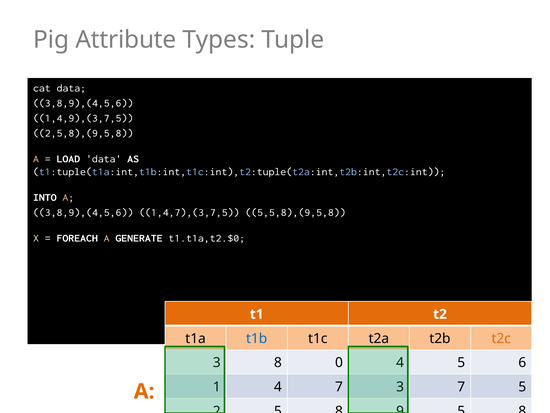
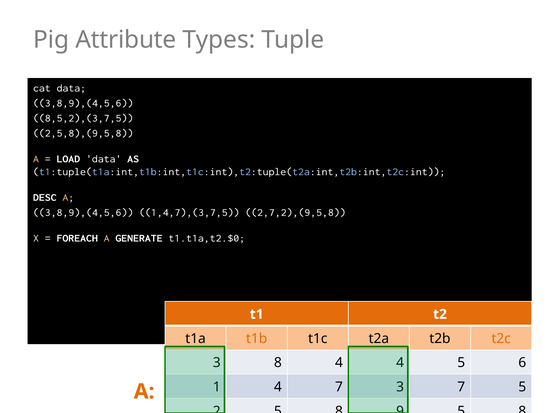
1,4,9),(3,7,5: 1,4,9),(3,7,5 -> 8,5,2),(3,7,5 (83, 118)
INTO: INTO -> DESC (45, 197)
5,5,8),(9,5,8: 5,5,8),(9,5,8 -> 2,7,2),(9,5,8 (295, 212)
t1b colour: blue -> orange (257, 338)
8 0: 0 -> 4 (339, 362)
